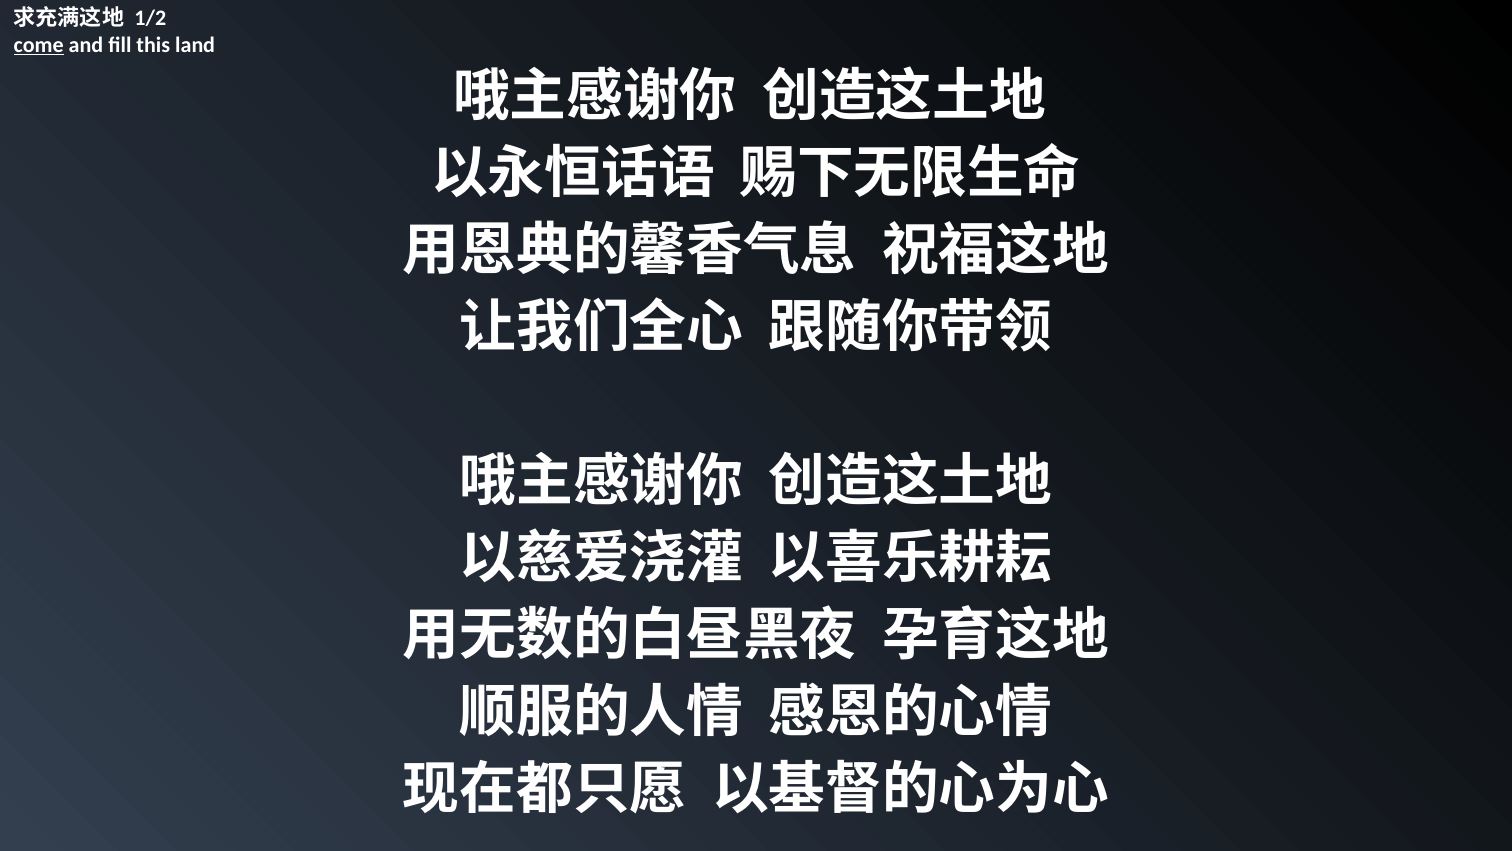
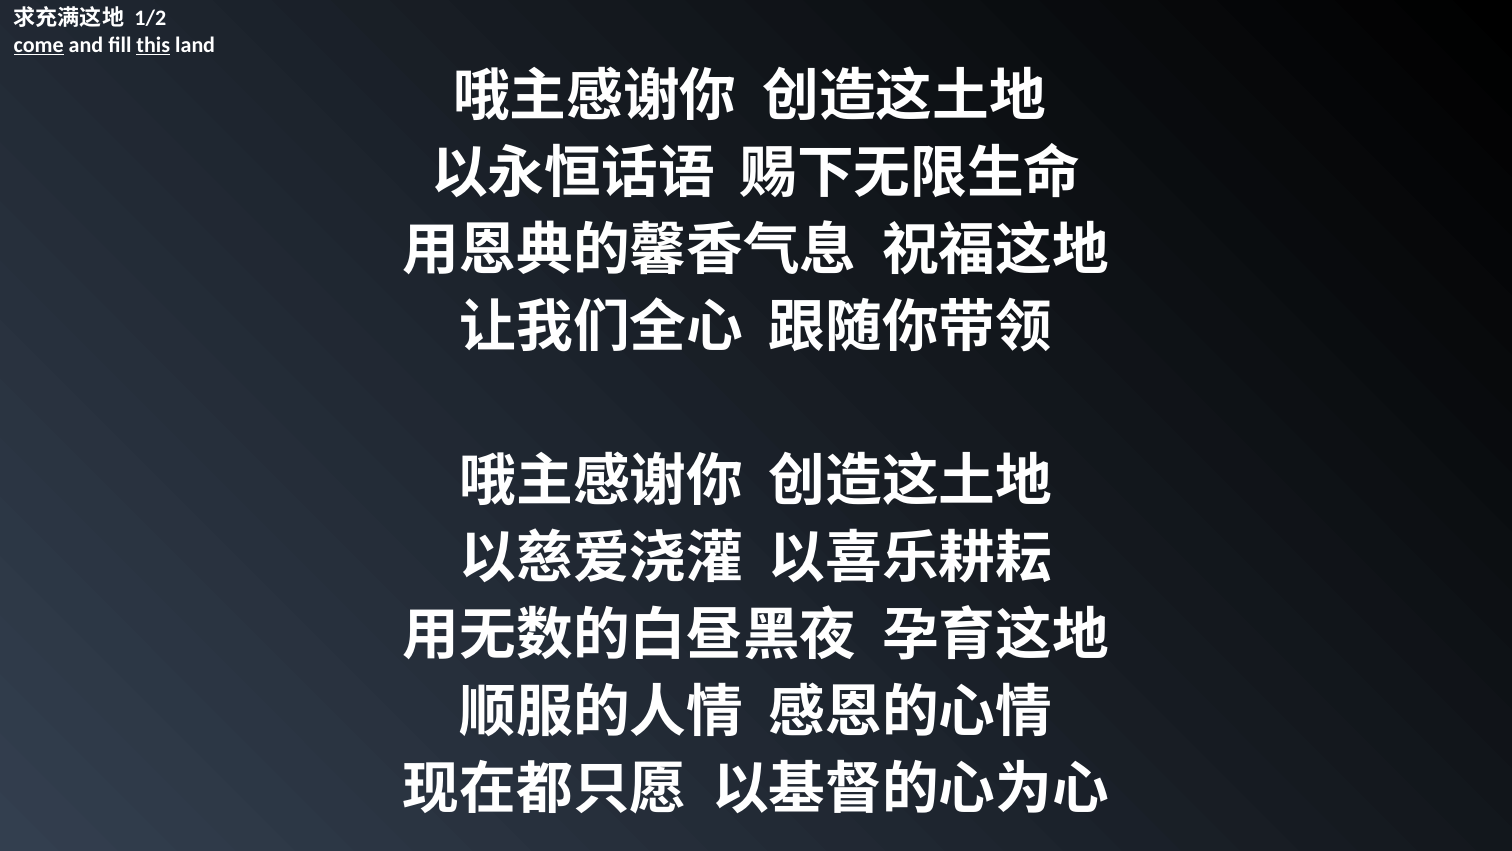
this underline: none -> present (153, 45)
